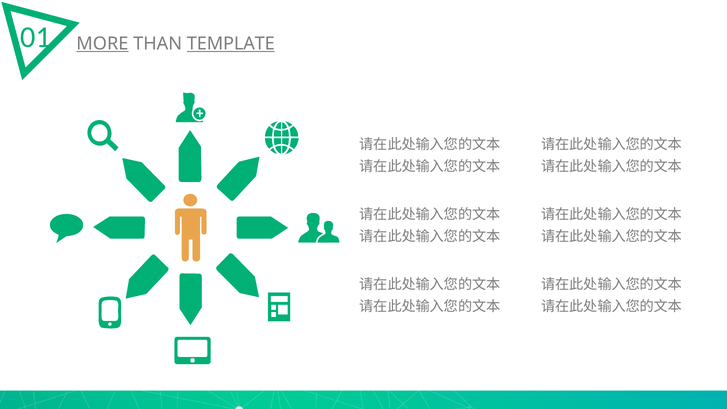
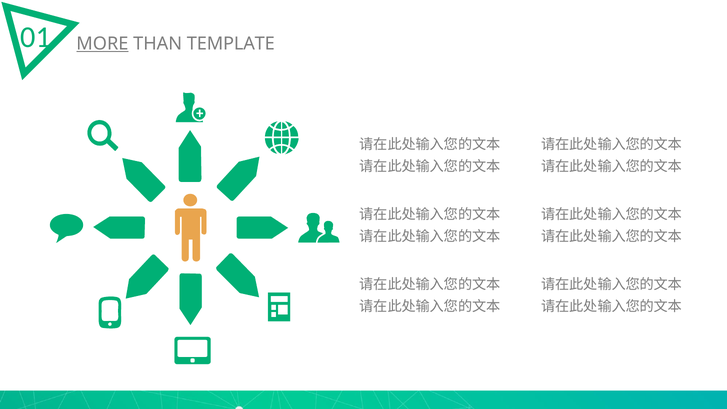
TEMPLATE underline: present -> none (231, 44)
